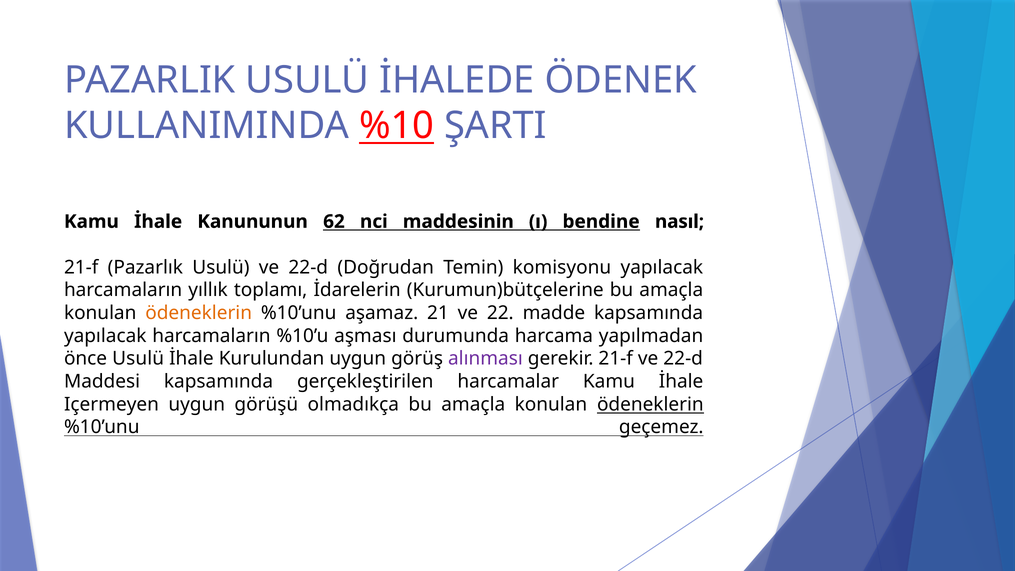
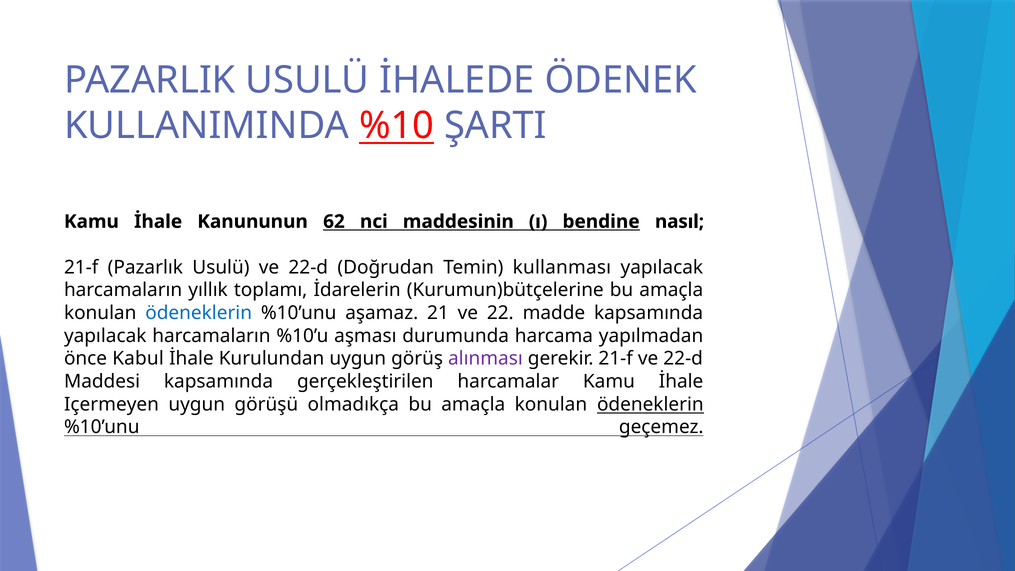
komisyonu: komisyonu -> kullanması (562, 267)
ödeneklerin colour: orange -> blue (199, 313)
önce Usulü: Usulü -> Kabul (138, 359)
